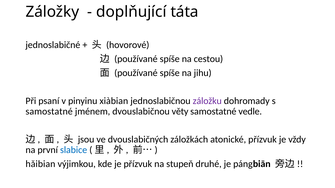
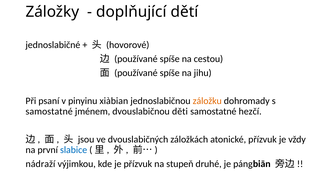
táta: táta -> dětí (184, 12)
záložku colour: purple -> orange (207, 101)
věty: věty -> děti (180, 112)
vedle: vedle -> hezčí (250, 112)
hǎibian: hǎibian -> nádraží (40, 164)
